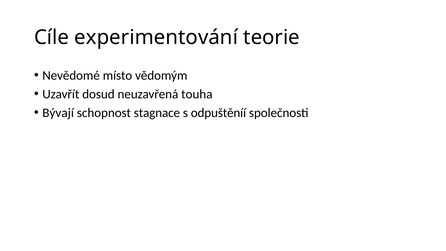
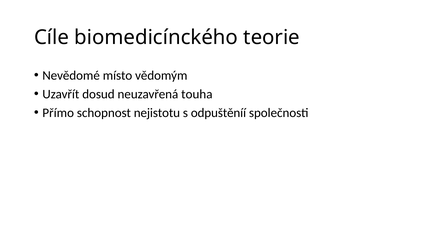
experimentování: experimentování -> biomedicínckého (156, 37)
Bývají: Bývají -> Přímo (58, 113)
stagnace: stagnace -> nejistotu (157, 113)
